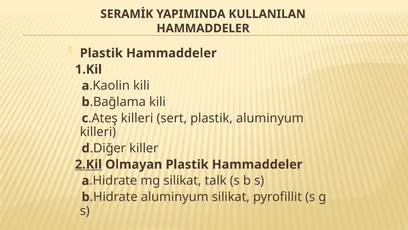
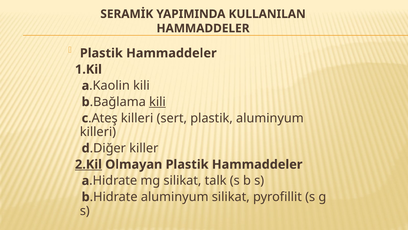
kili underline: none -> present (157, 102)
